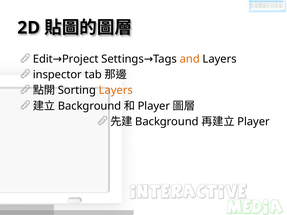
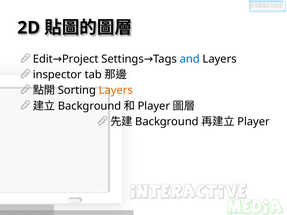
and colour: orange -> blue (190, 59)
